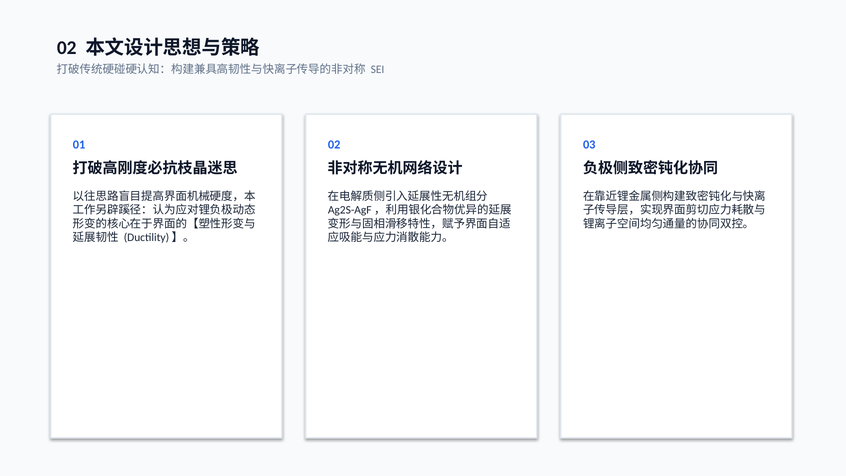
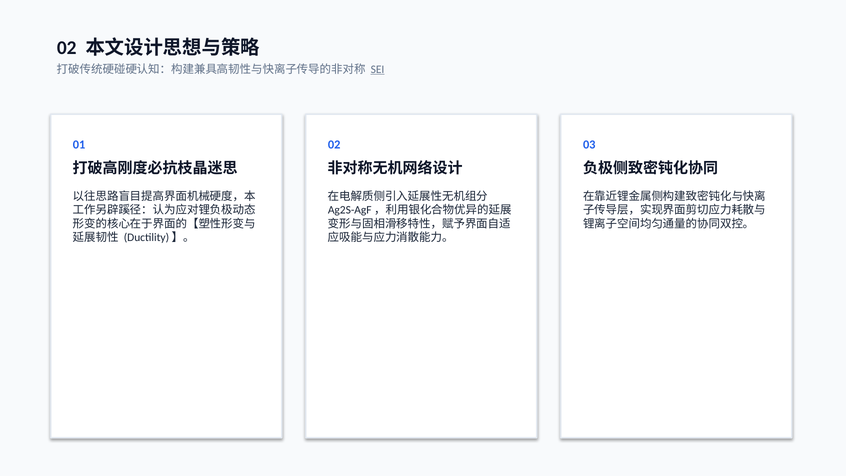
SEI underline: none -> present (377, 69)
